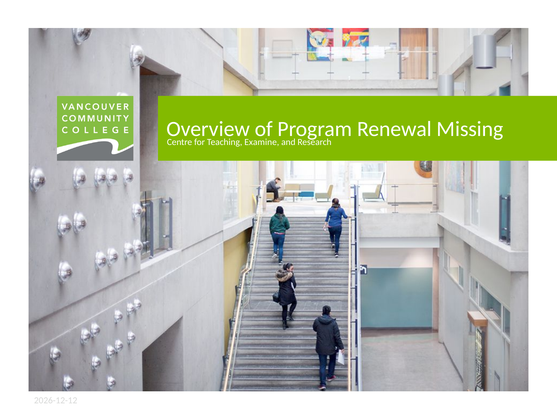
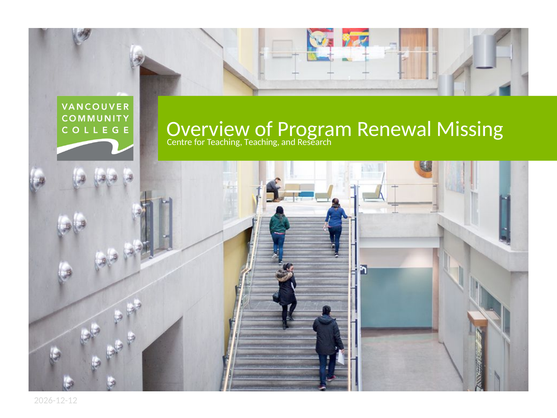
Examine: Examine -> Teaching (262, 142)
